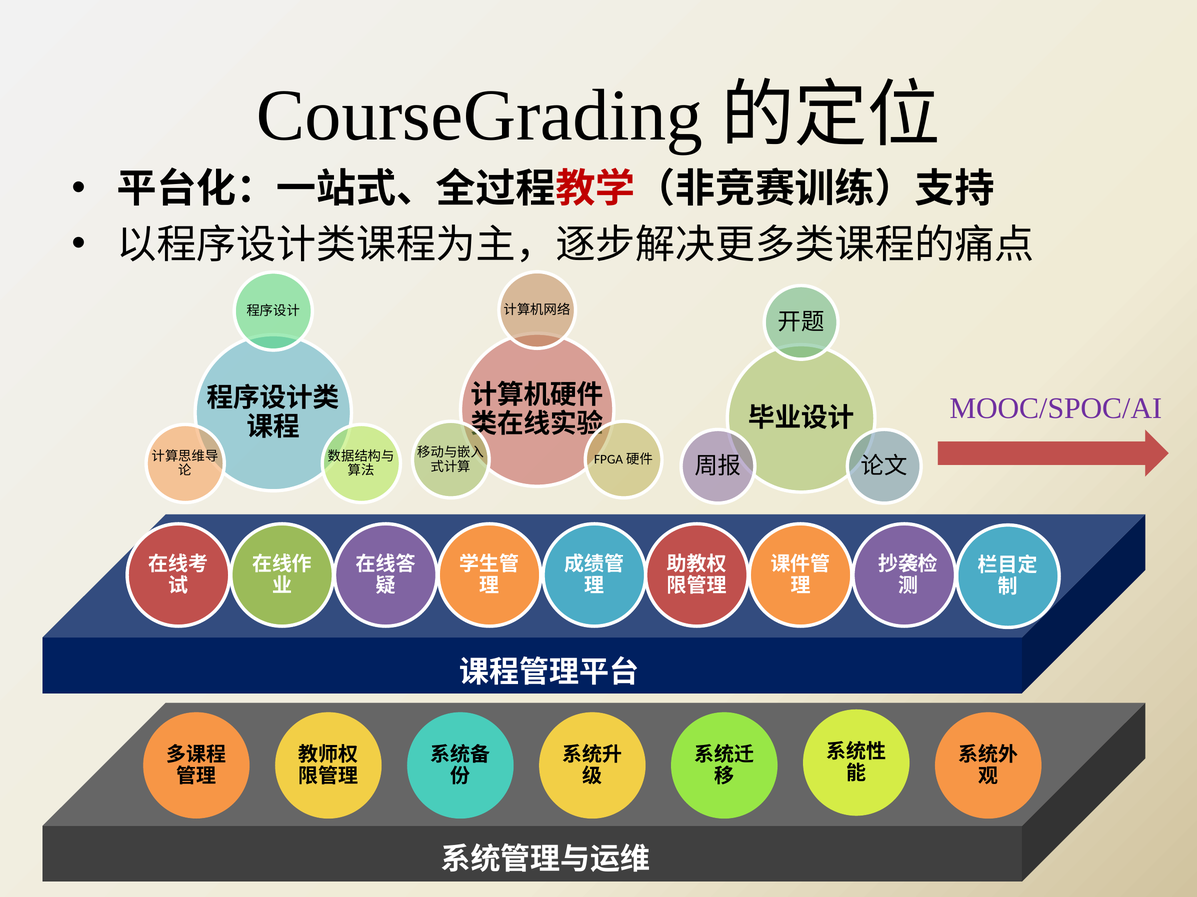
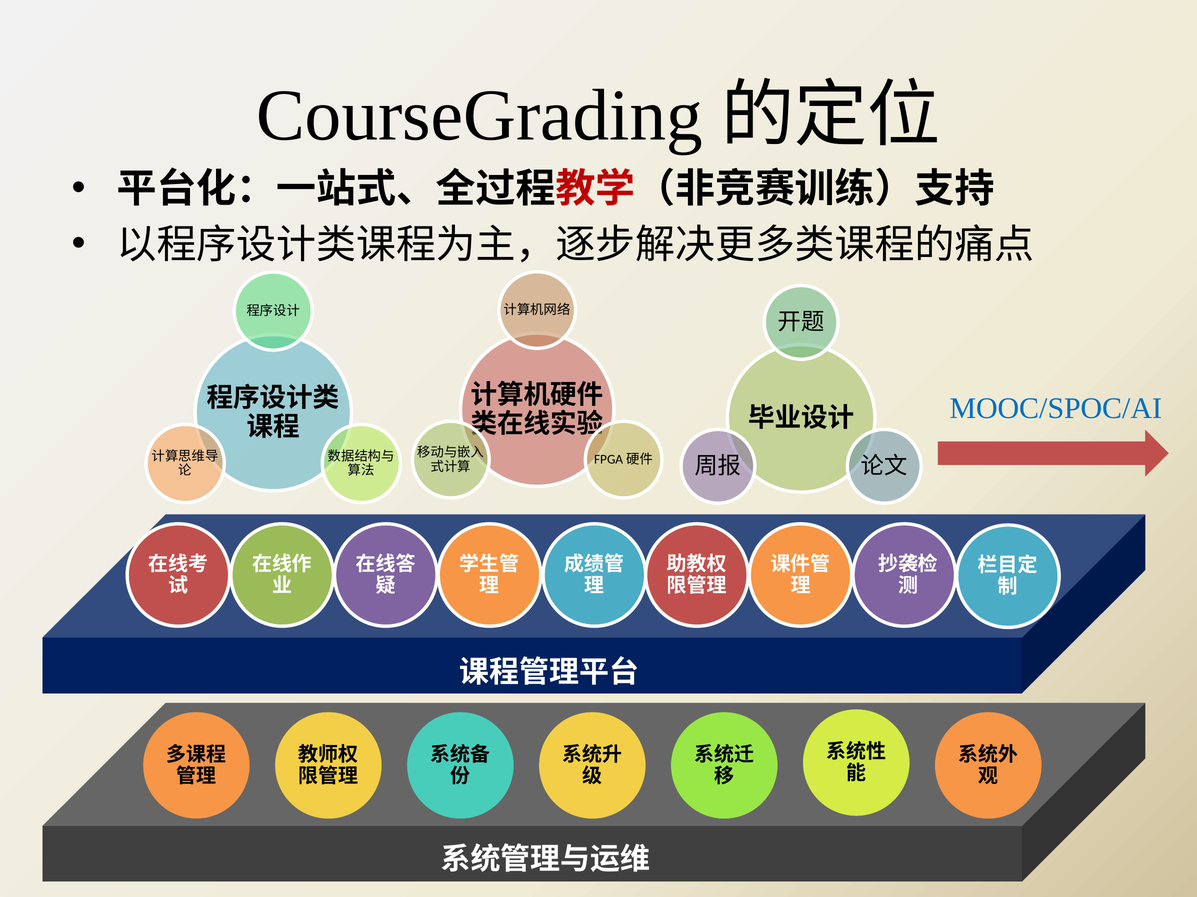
MOOC/SPOC/AI colour: purple -> blue (1056, 409)
